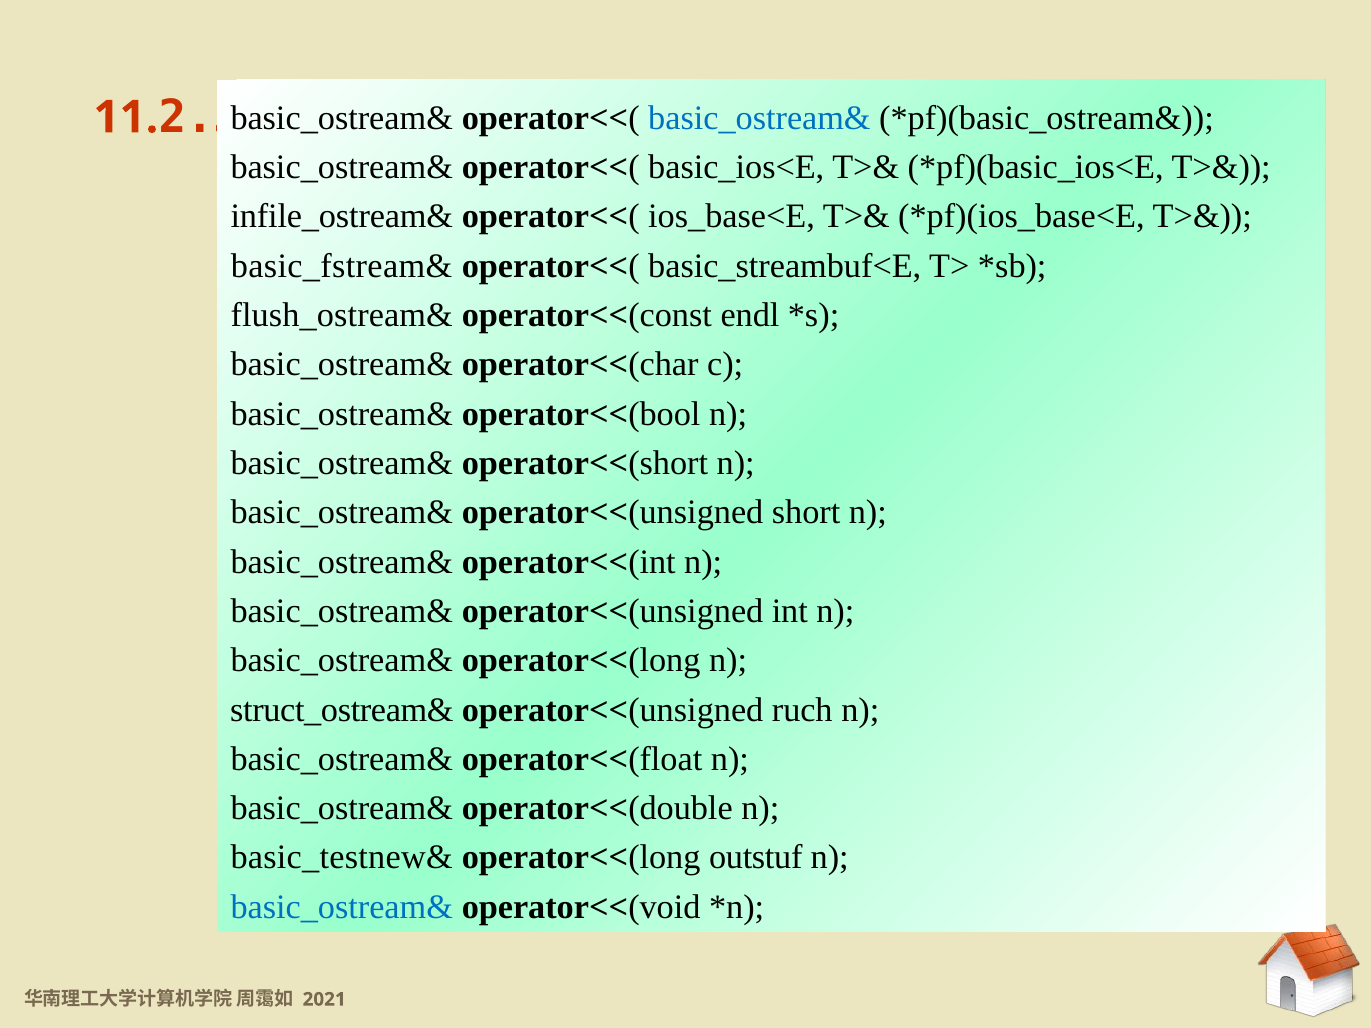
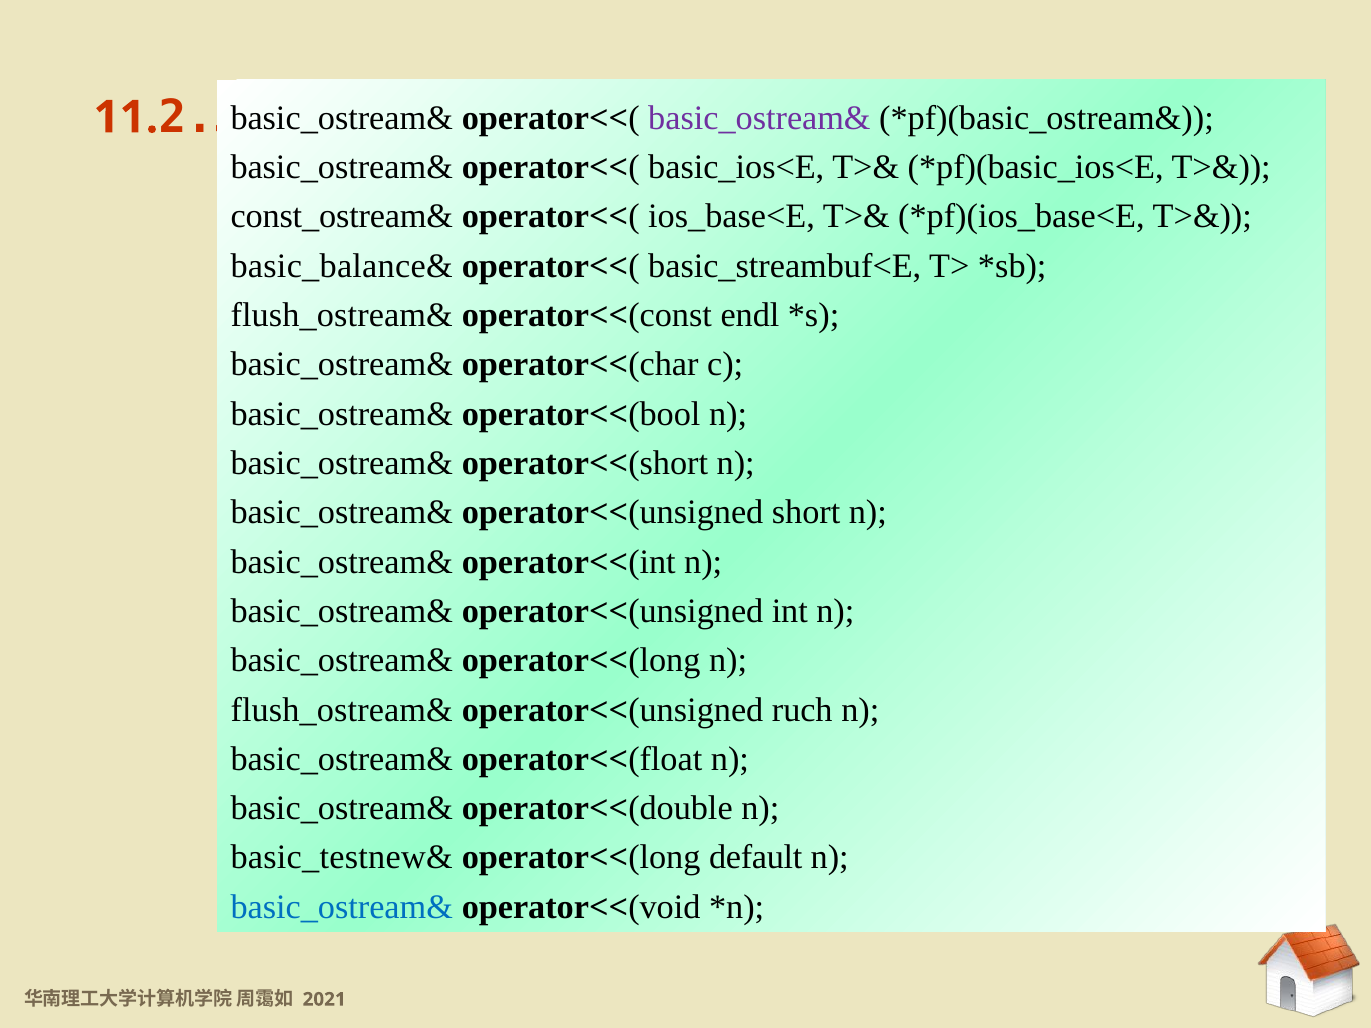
basic_ostream& colour: blue -> purple (759, 118)
infile_ostream&: infile_ostream& -> const_ostream& (342, 217)
basic_fstream&: basic_fstream& -> basic_balance& (342, 266)
struct_ostream&: struct_ostream& -> flush_ostream& (342, 710)
outstuf: outstuf -> default (756, 858)
